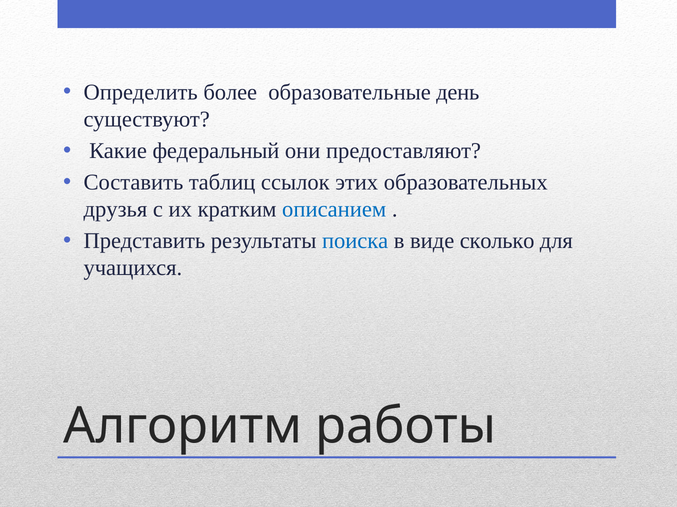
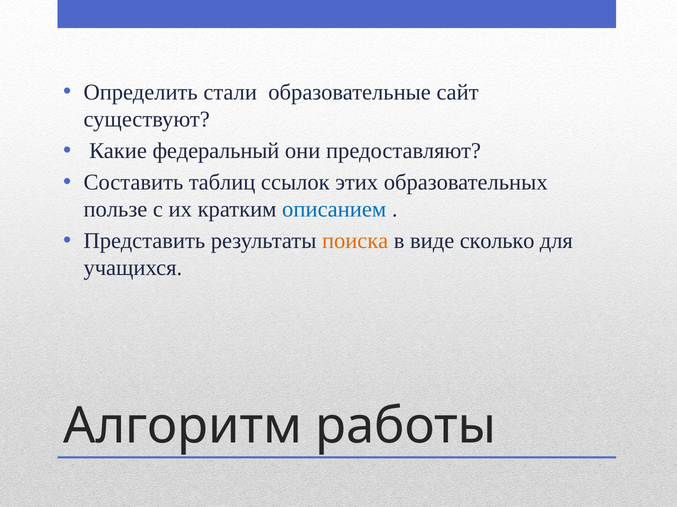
более: более -> стали (230, 92)
день: день -> сайт (458, 92)
друзья: друзья -> пользе (115, 210)
поиска colour: blue -> orange (355, 241)
